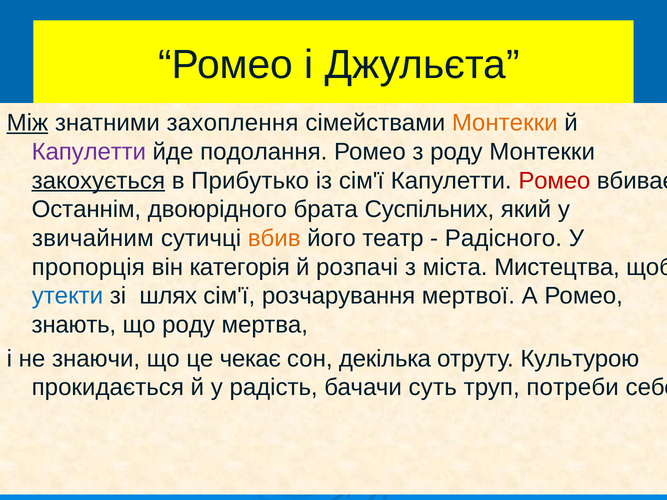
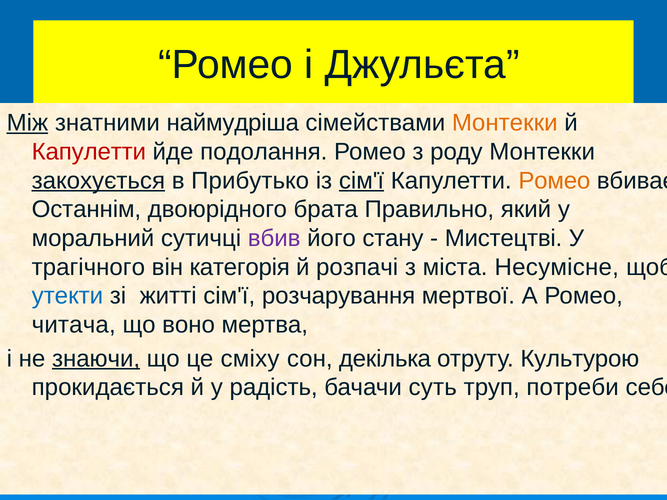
захоплення: захоплення -> наймудріша (233, 123)
Капулетти colour: purple -> red (89, 152)
сім'ї underline: none -> present (361, 181)
Ромео colour: red -> orange (554, 181)
Суспільних: Суспільних -> Правильно (429, 210)
звичайним: звичайним -> моральний (93, 238)
вбив colour: orange -> purple (274, 238)
театр: театр -> стану (393, 238)
Радісного: Радісного -> Мистецтві (504, 238)
пропорція: пропорція -> трагічного (88, 267)
Мистецтва: Мистецтва -> Несумісне (557, 267)
шлях: шлях -> житті (168, 296)
знають: знають -> читача (74, 325)
що роду: роду -> воно (189, 325)
знаючи underline: none -> present (96, 359)
чекає: чекає -> сміху (250, 359)
